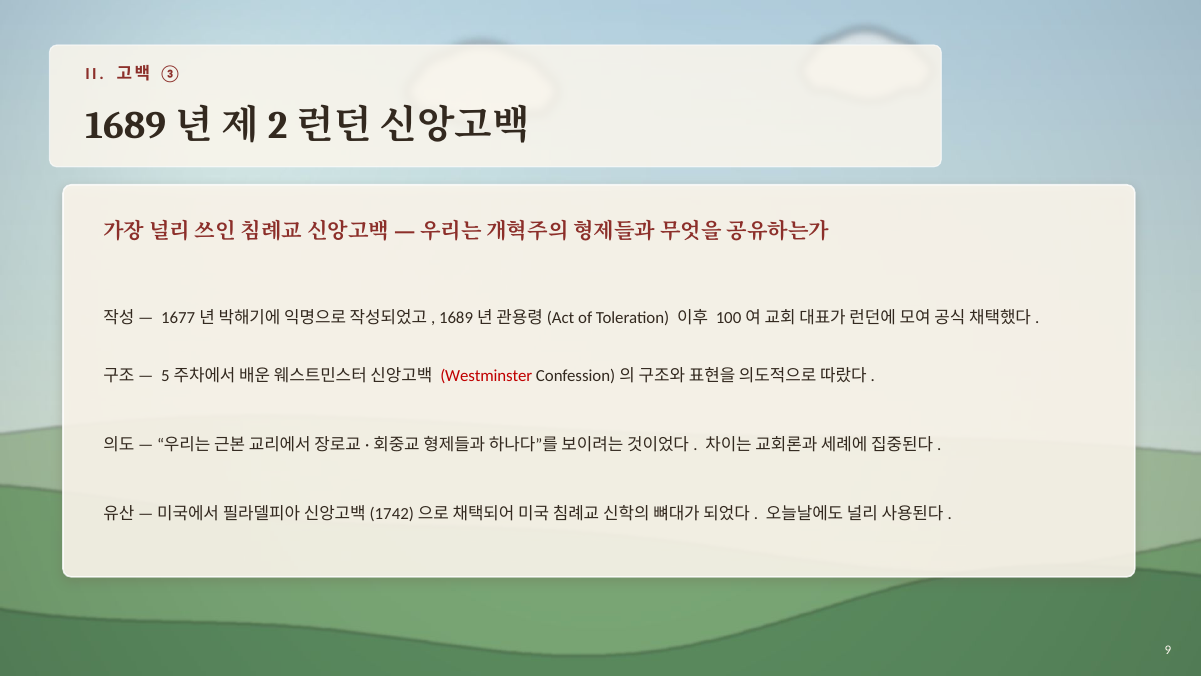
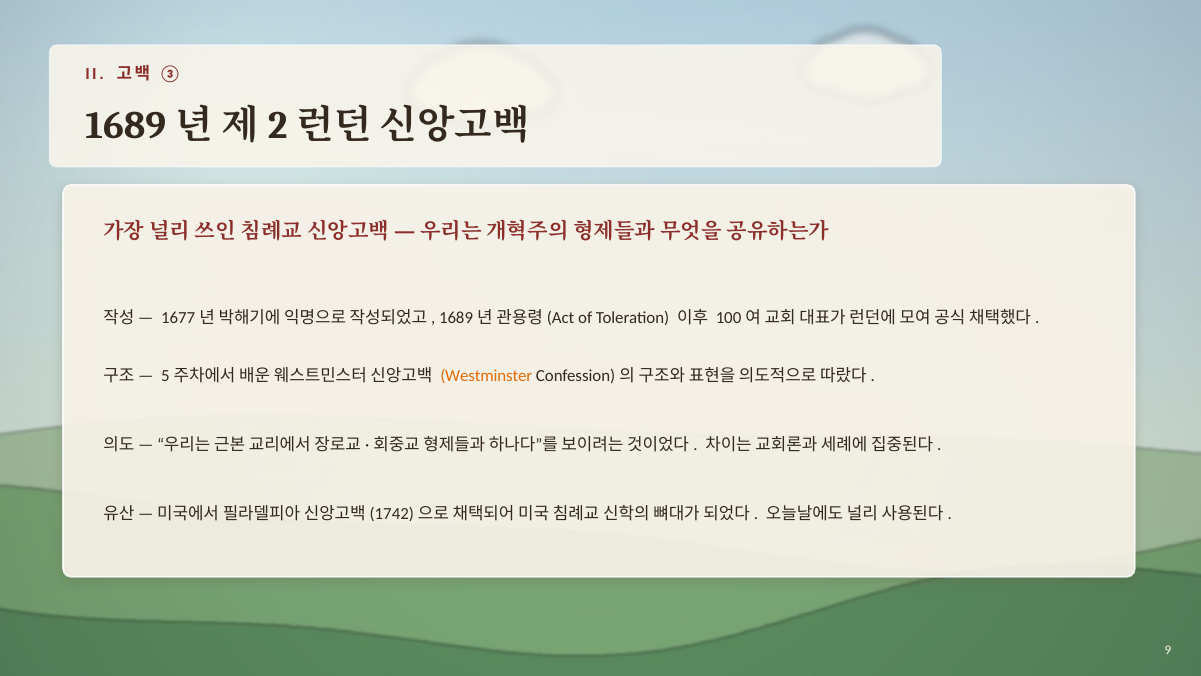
Westminster colour: red -> orange (486, 375)
